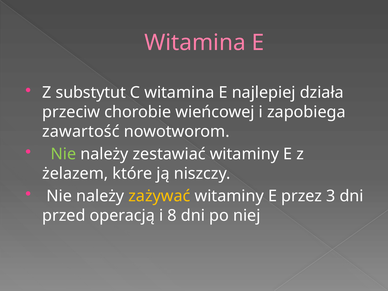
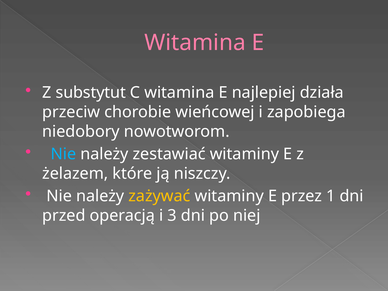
zawartość: zawartość -> niedobory (81, 131)
Nie colour: light green -> light blue (63, 154)
3: 3 -> 1 (331, 196)
8: 8 -> 3 (172, 216)
